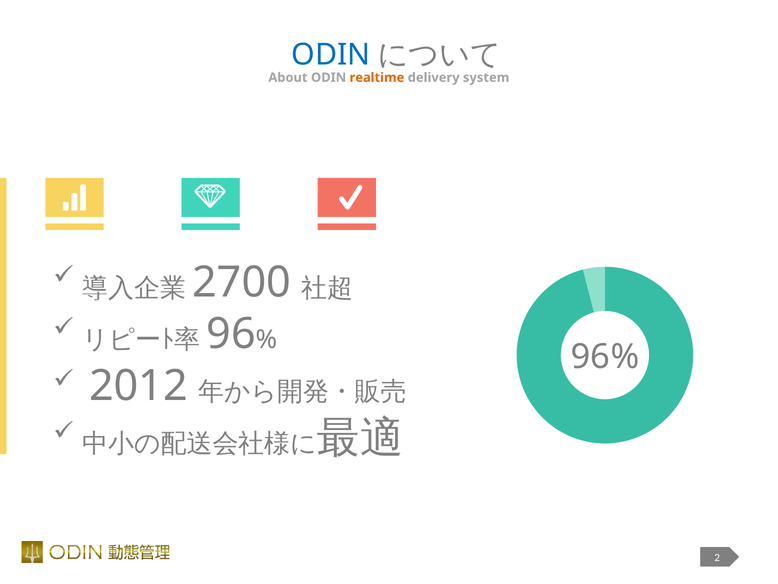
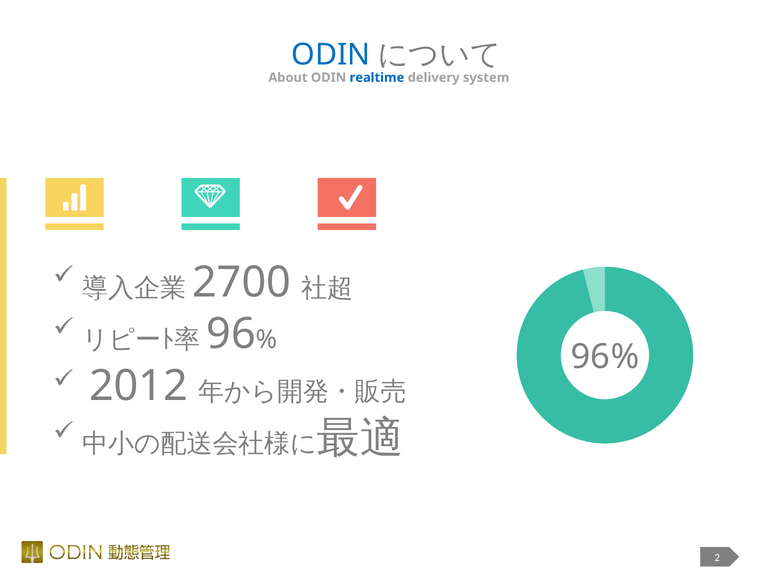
realtime colour: orange -> blue (377, 78)
